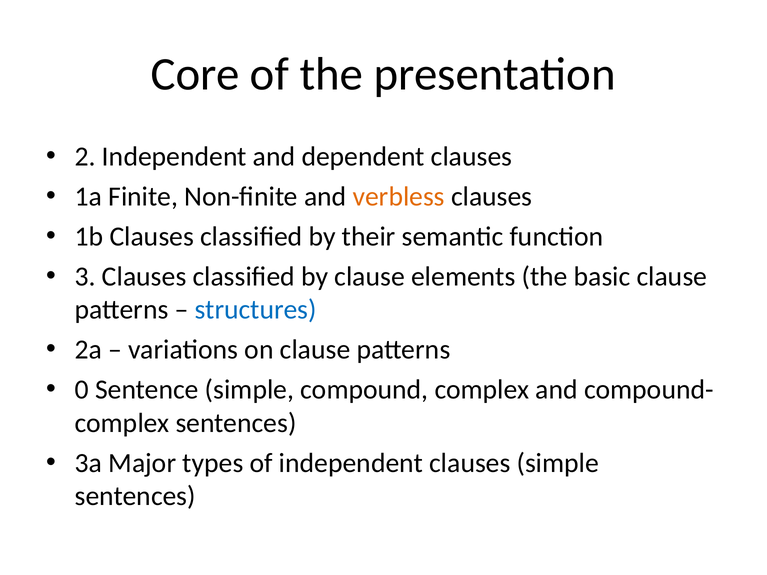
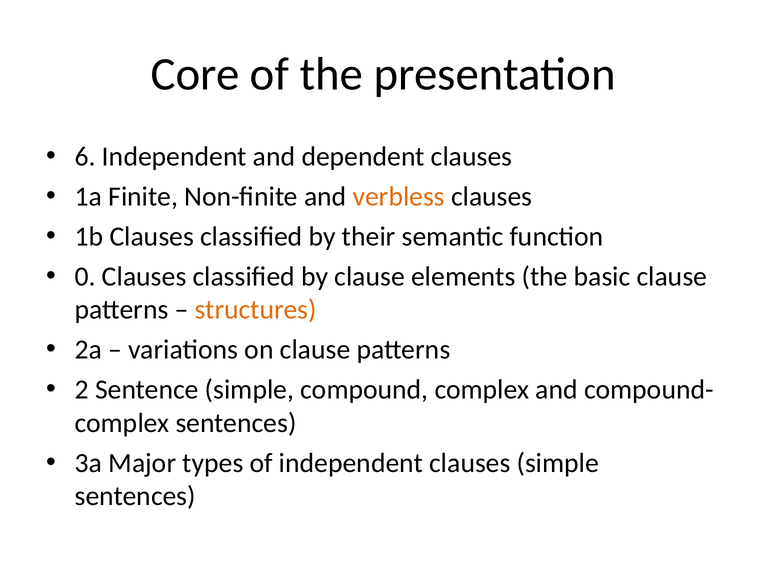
2: 2 -> 6 (85, 157)
3: 3 -> 0 (85, 277)
structures colour: blue -> orange (256, 310)
0: 0 -> 2 (82, 390)
